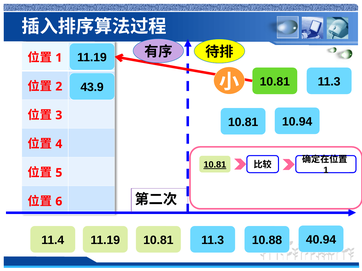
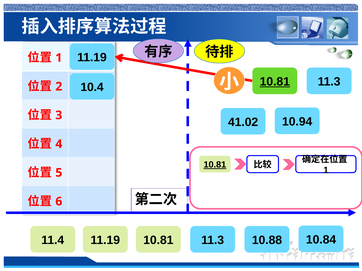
10.81 underline: none -> present (275, 82)
43.9: 43.9 -> 10.4 (92, 87)
10.81: 10.81 -> 41.02 (243, 122)
40.94: 40.94 -> 10.84 (321, 240)
